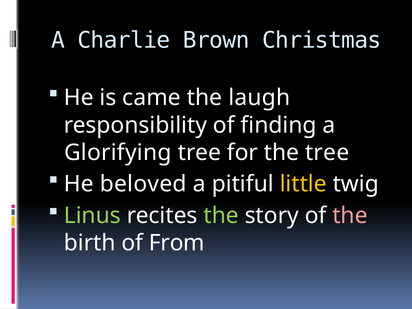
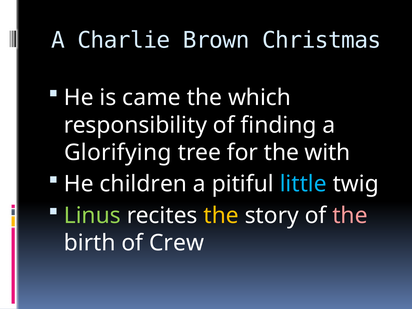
laugh: laugh -> which (260, 98)
the tree: tree -> with (327, 153)
beloved: beloved -> children (143, 184)
little colour: yellow -> light blue (303, 184)
the colour: light green -> yellow (221, 215)
From: From -> Crew (177, 243)
